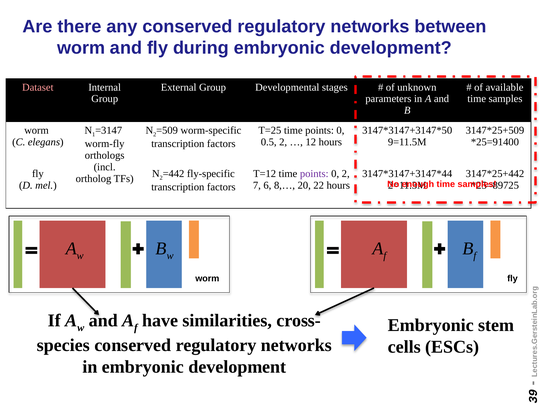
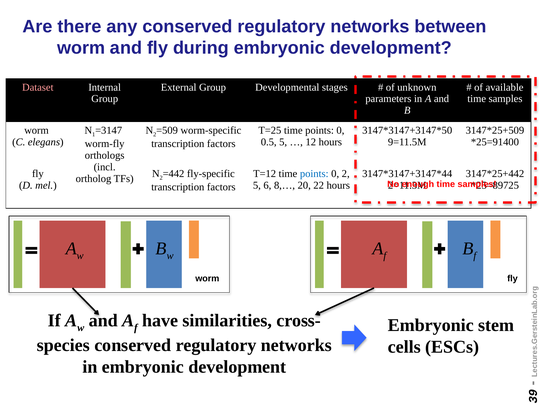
0.5 2: 2 -> 5 (283, 142)
points colour: purple -> blue (314, 174)
7: 7 -> 5 (257, 185)
